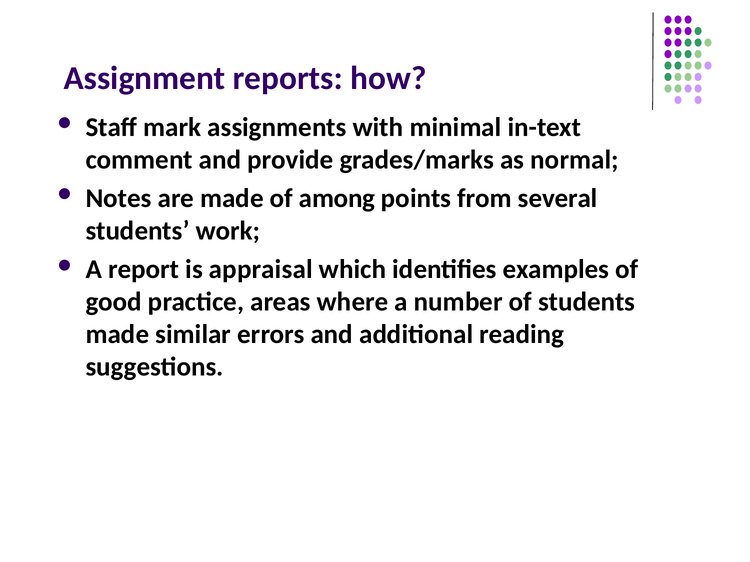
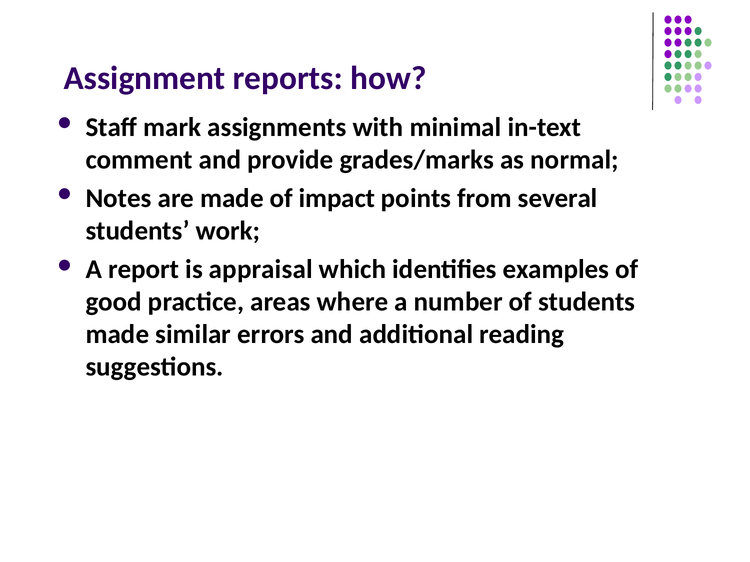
among: among -> impact (337, 199)
